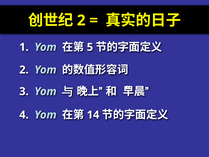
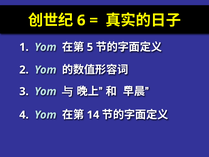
2: 2 -> 6 (81, 20)
